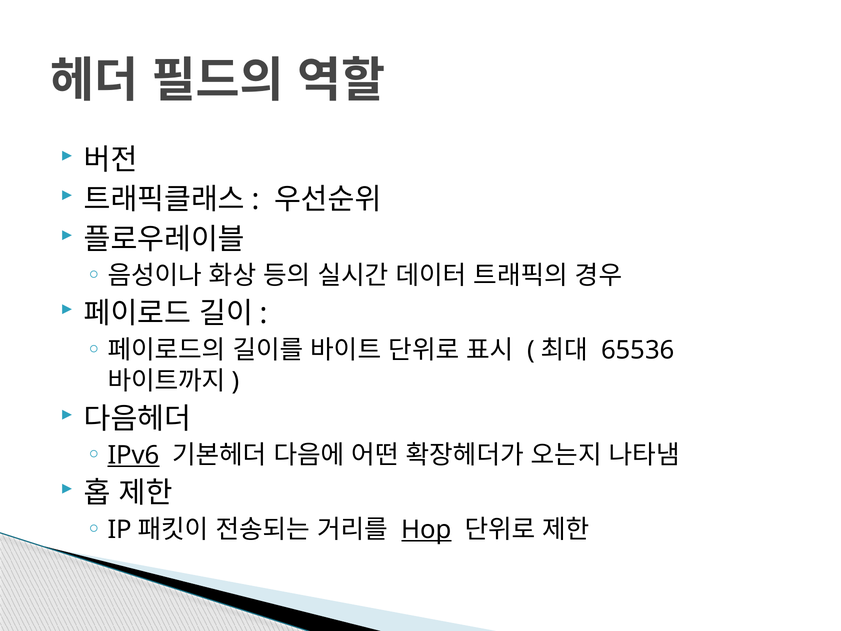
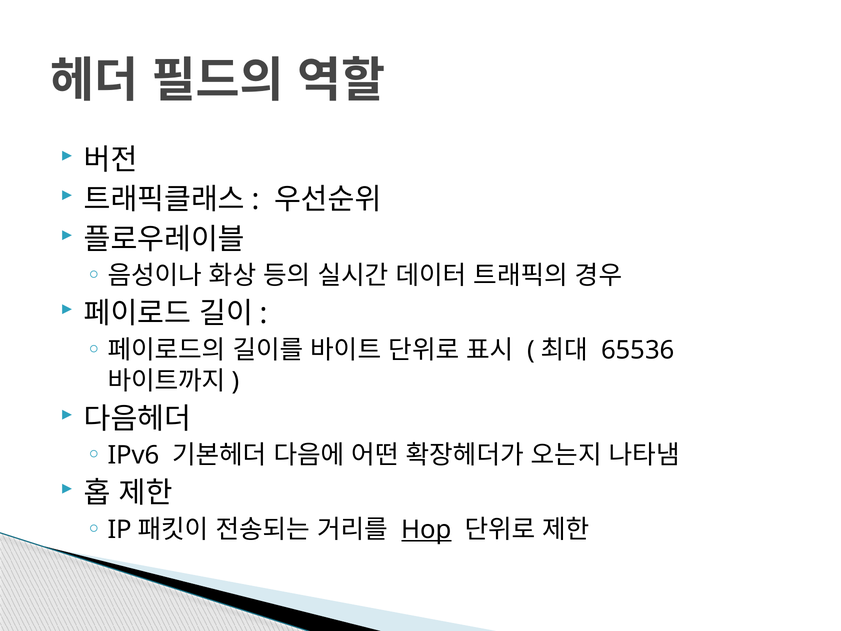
IPv6 underline: present -> none (133, 455)
